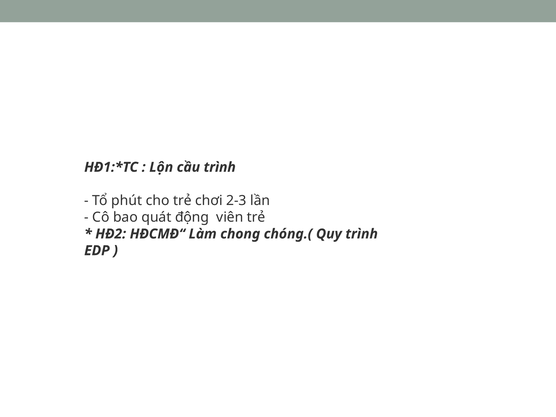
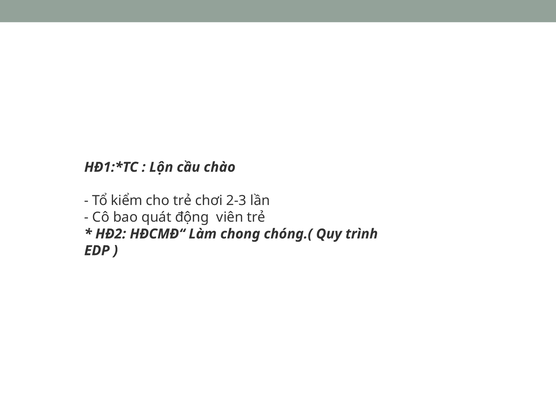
cầu trình: trình -> chào (220, 167)
phút: phút -> kiểm (127, 201)
